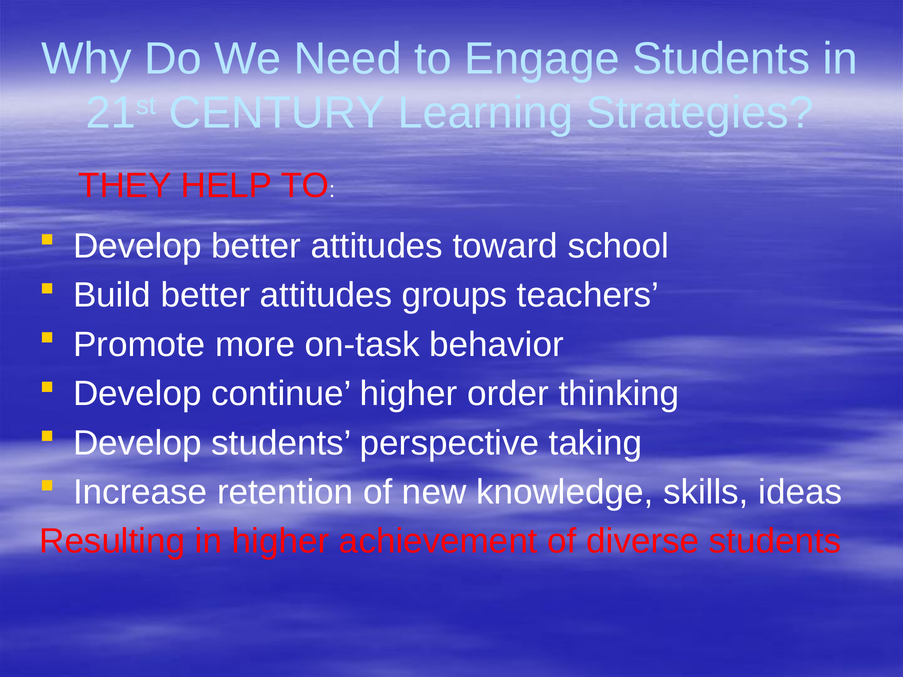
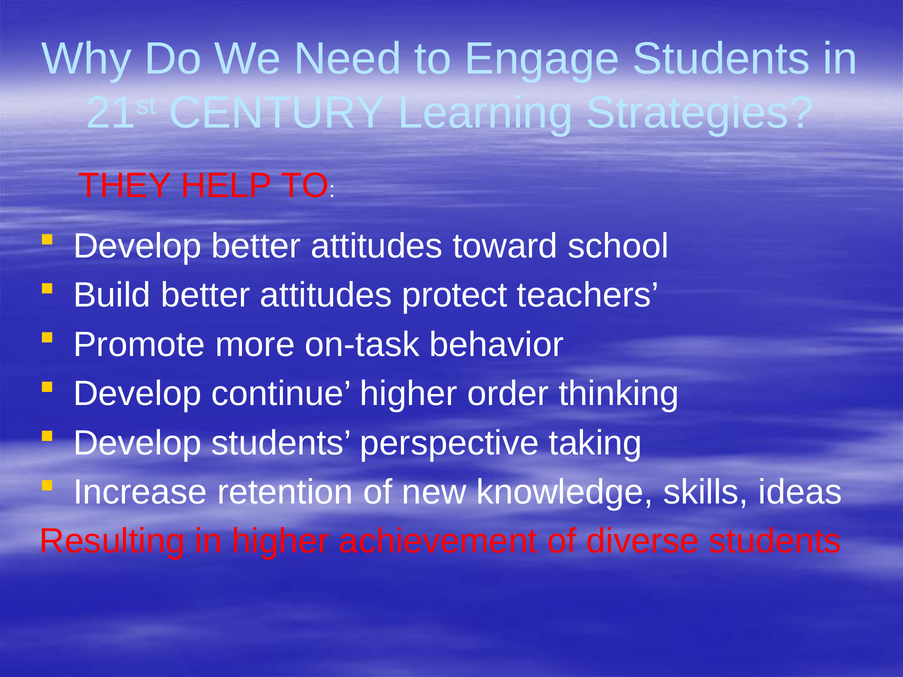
groups: groups -> protect (455, 296)
